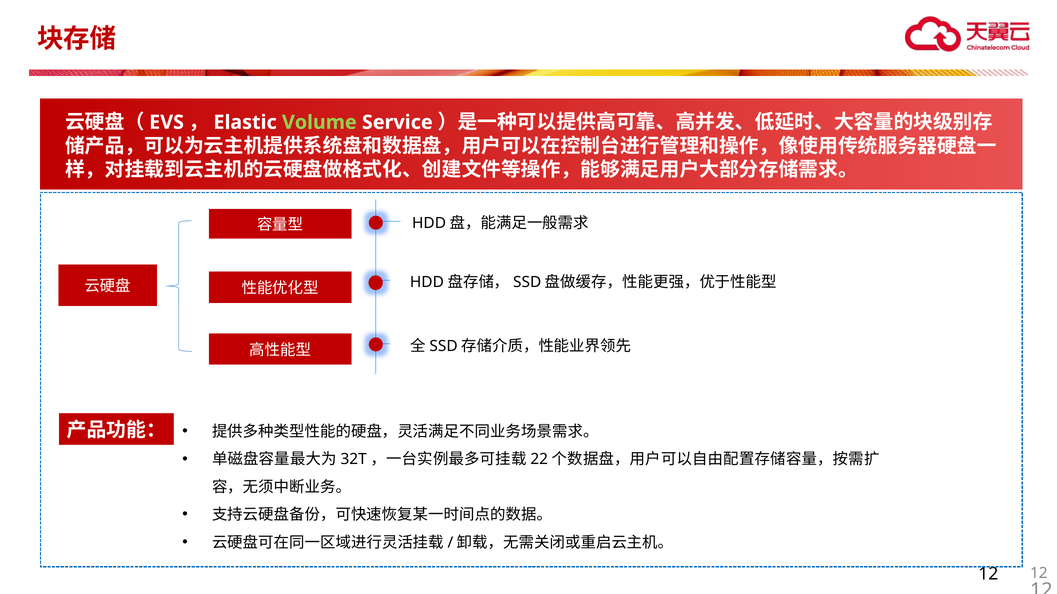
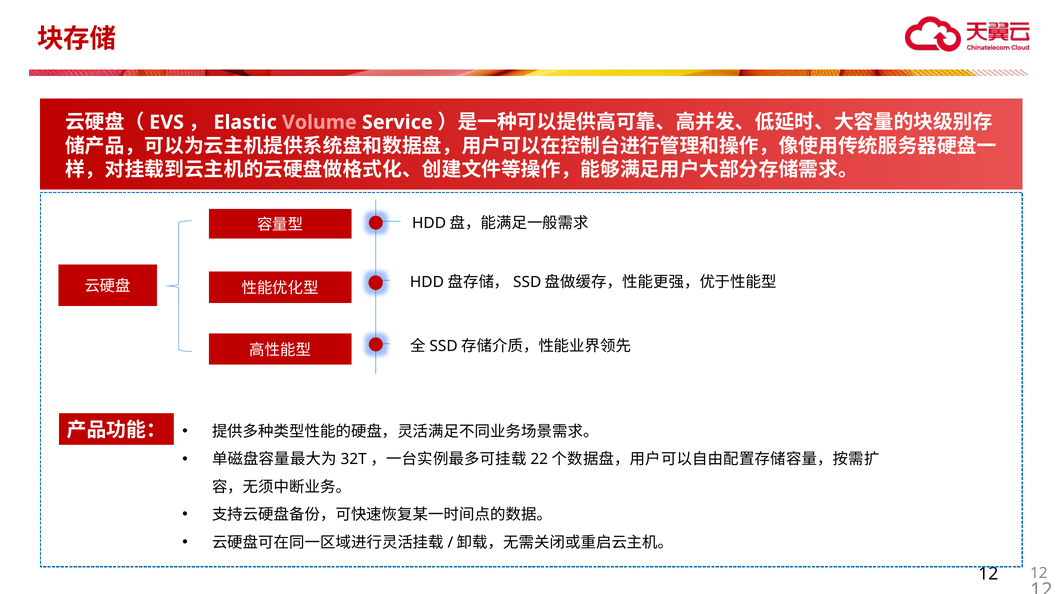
Volume colour: light green -> pink (319, 122)
